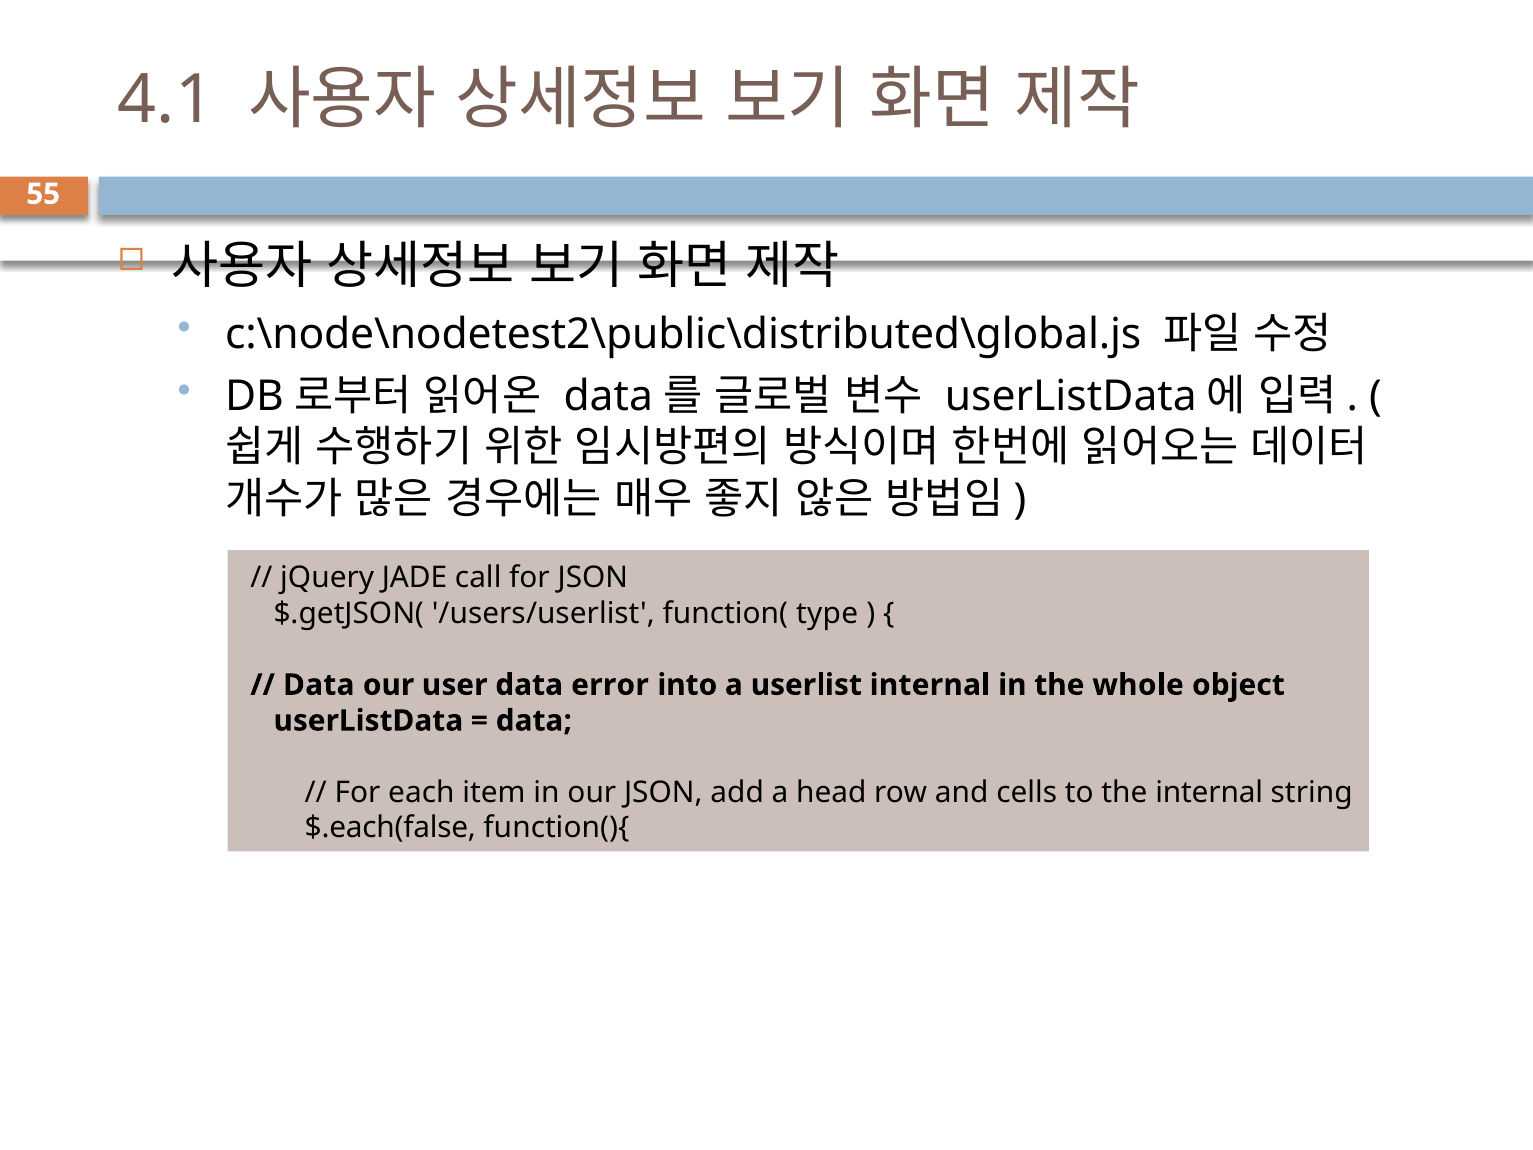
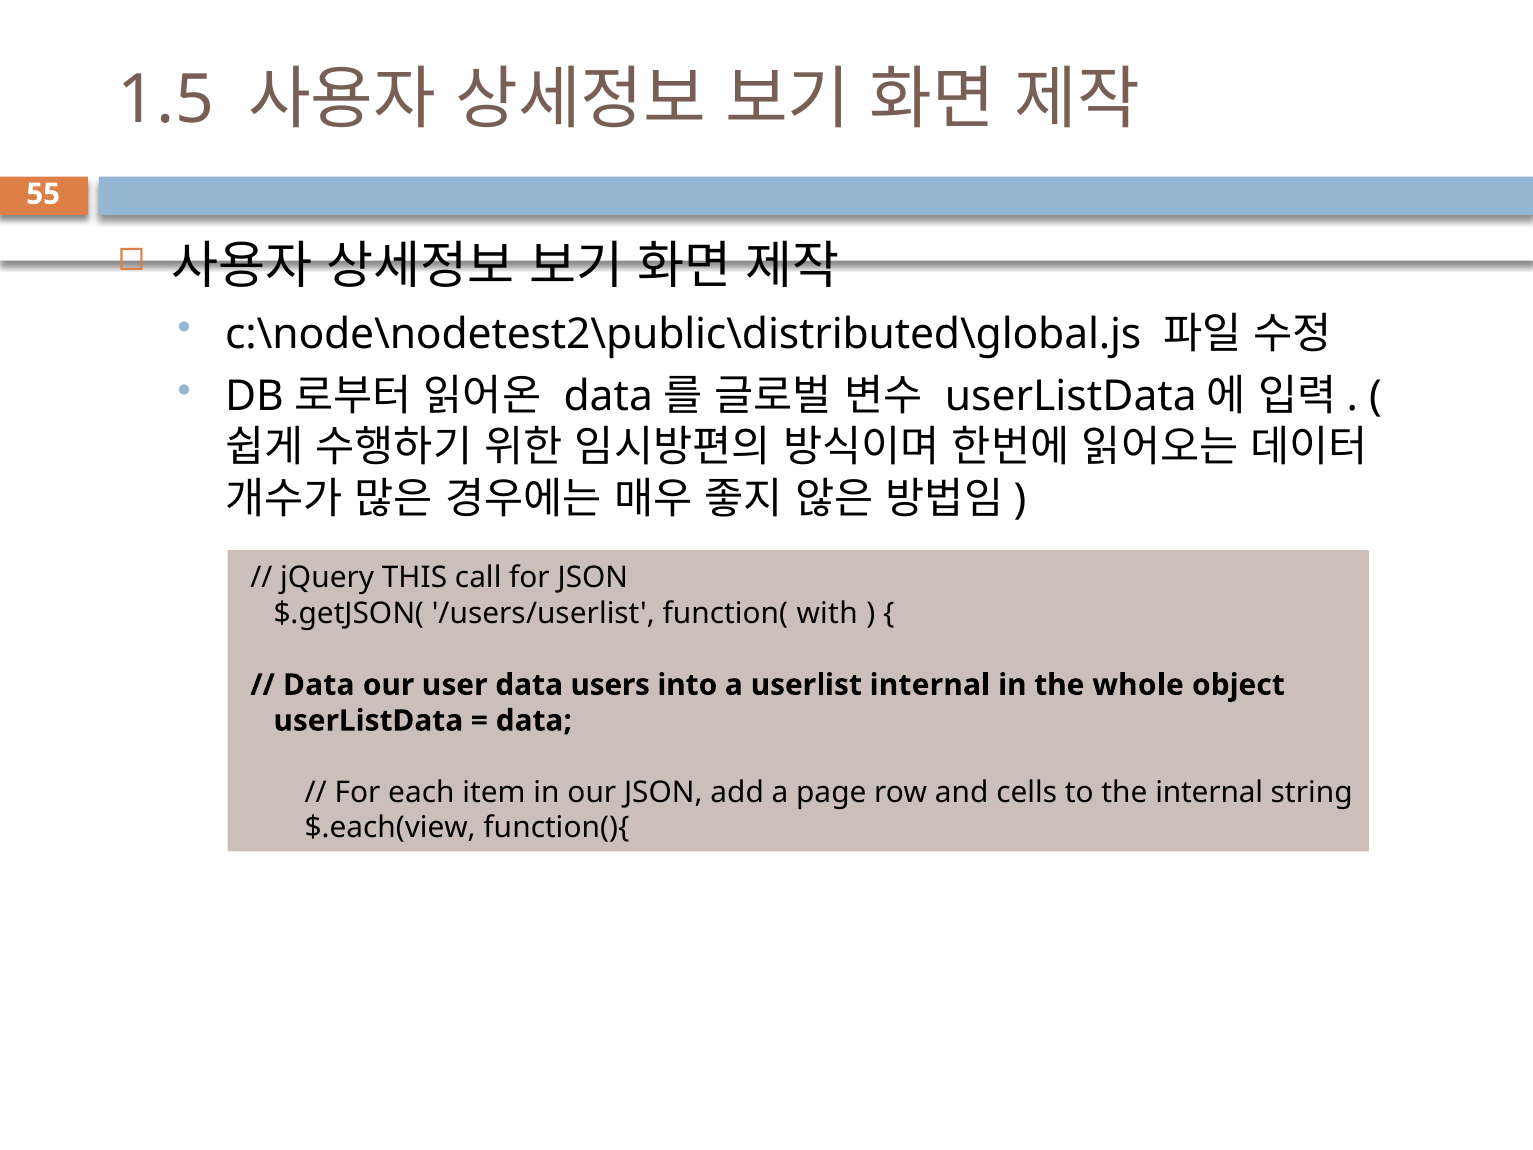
4.1: 4.1 -> 1.5 (166, 100)
JADE: JADE -> THIS (414, 577)
type: type -> with (827, 613)
error: error -> users (610, 685)
head: head -> page (831, 792)
$.each(false: $.each(false -> $.each(view (390, 828)
